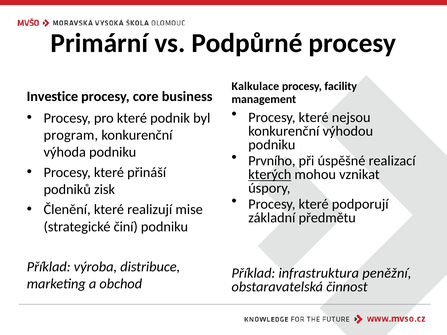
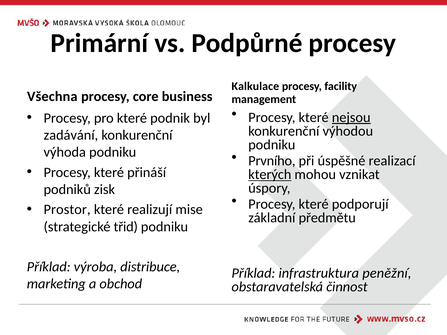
Investice: Investice -> Všechna (52, 96)
nejsou underline: none -> present (351, 118)
program: program -> zadávání (71, 135)
Členění: Členění -> Prostor (67, 210)
činí: činí -> třid (126, 227)
